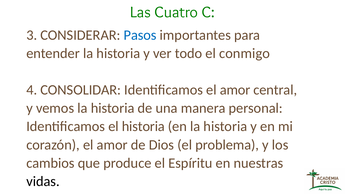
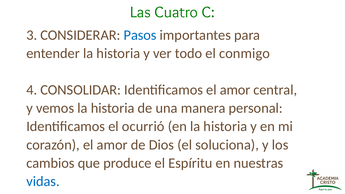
el historia: historia -> ocurrió (143, 127)
problema: problema -> soluciona (227, 145)
vidas colour: black -> blue (43, 181)
